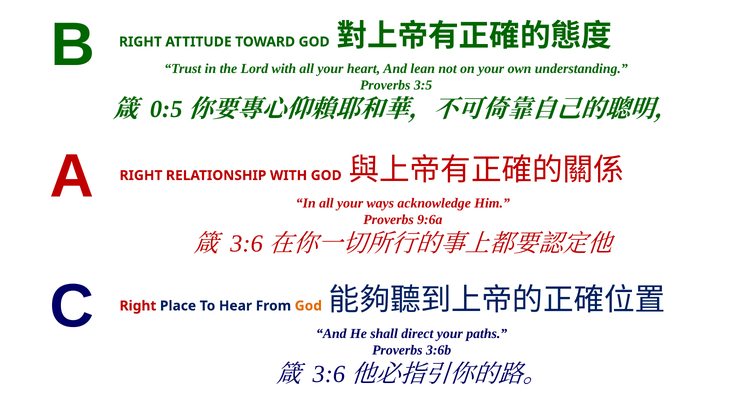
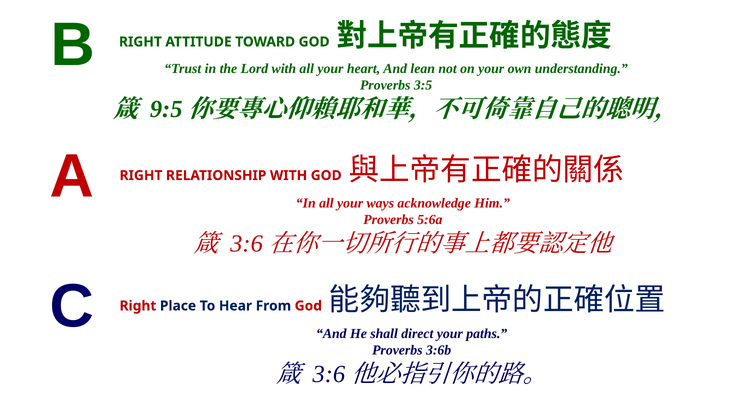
0:5: 0:5 -> 9:5 (166, 109)
9:6a: 9:6a -> 5:6a (430, 220)
God colour: orange -> red (308, 305)
